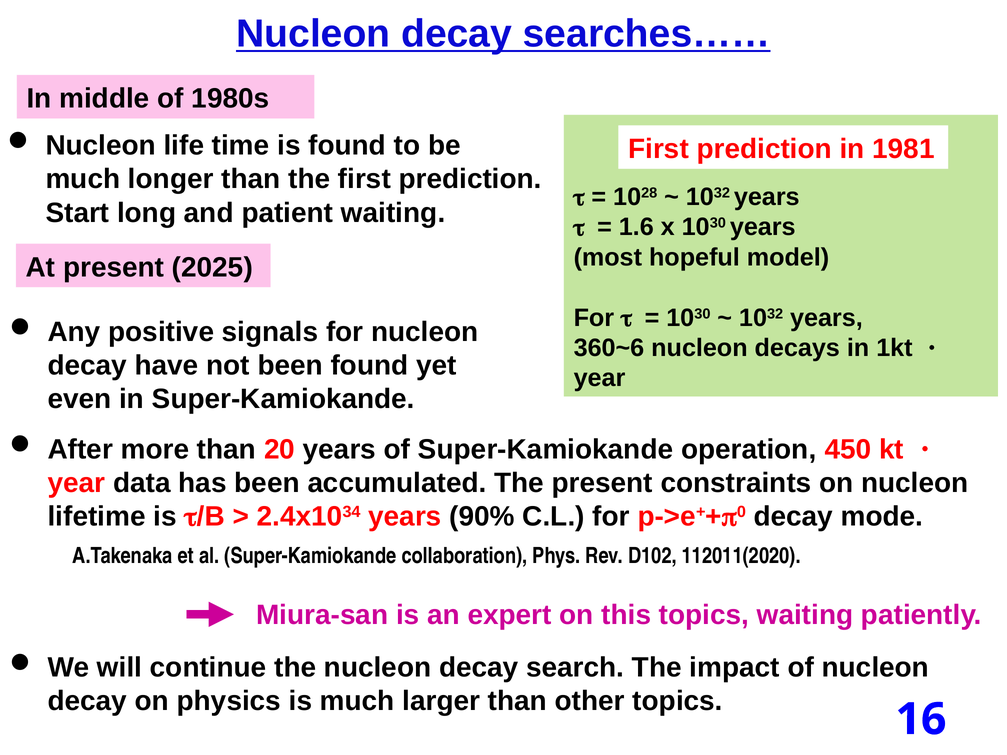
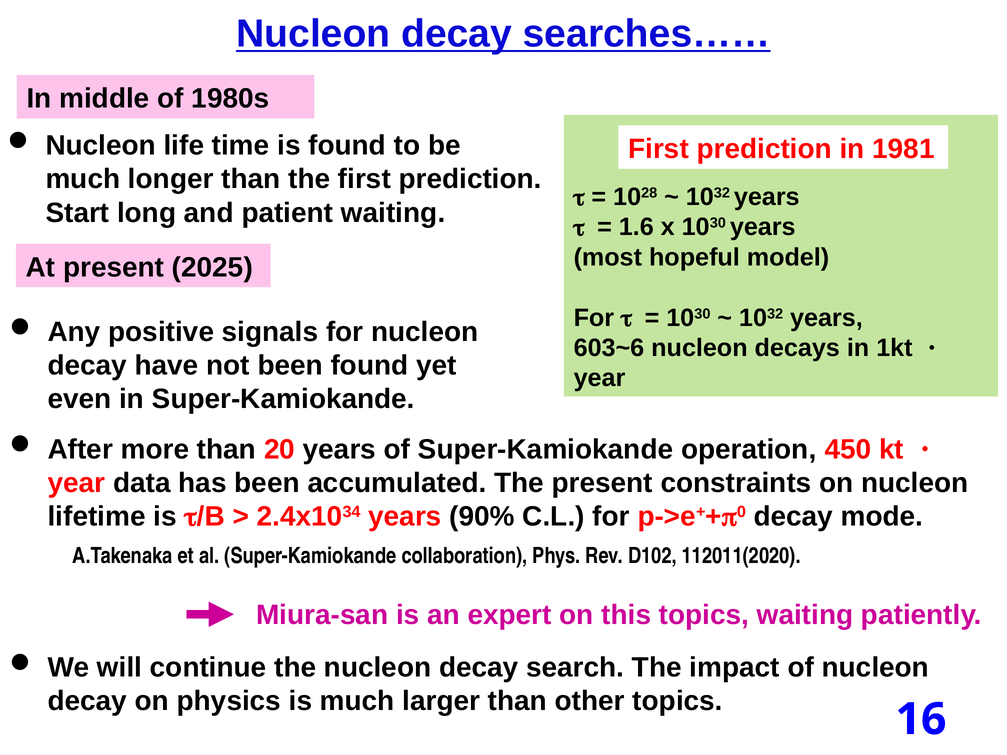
360~6: 360~6 -> 603~6 (609, 348)
